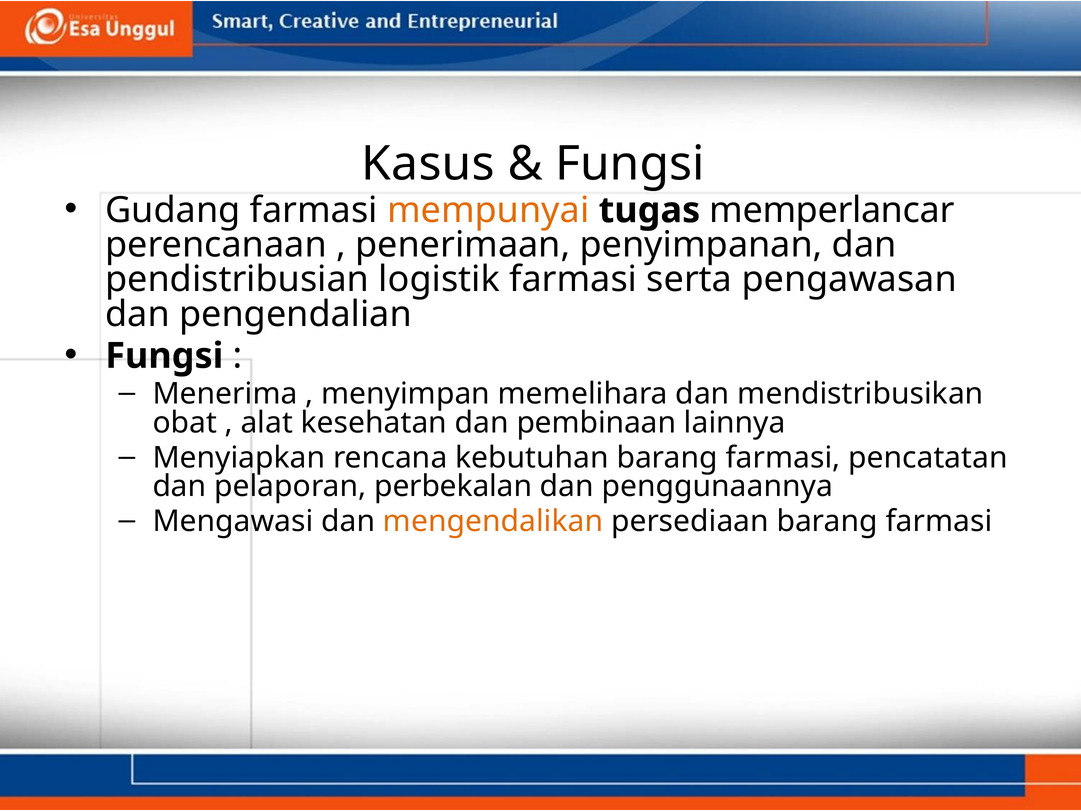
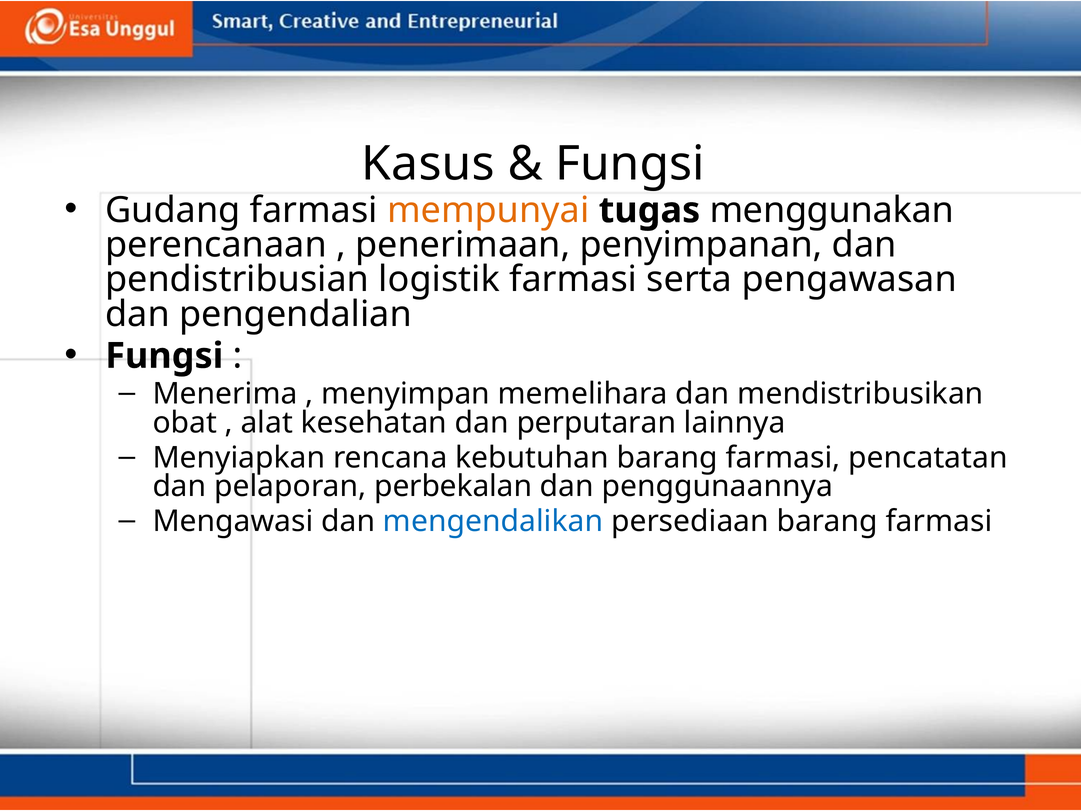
memperlancar: memperlancar -> menggunakan (832, 210)
pembinaan: pembinaan -> perputaran (596, 423)
mengendalikan colour: orange -> blue (493, 521)
